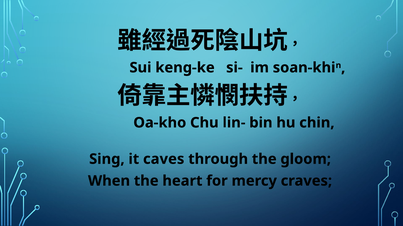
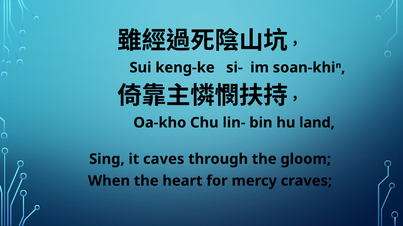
chin: chin -> land (317, 123)
